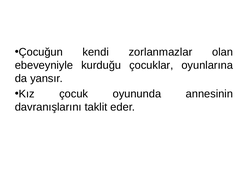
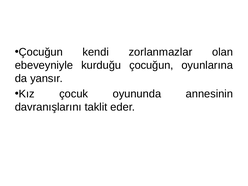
kurduğu çocuklar: çocuklar -> çocuğun (151, 65)
